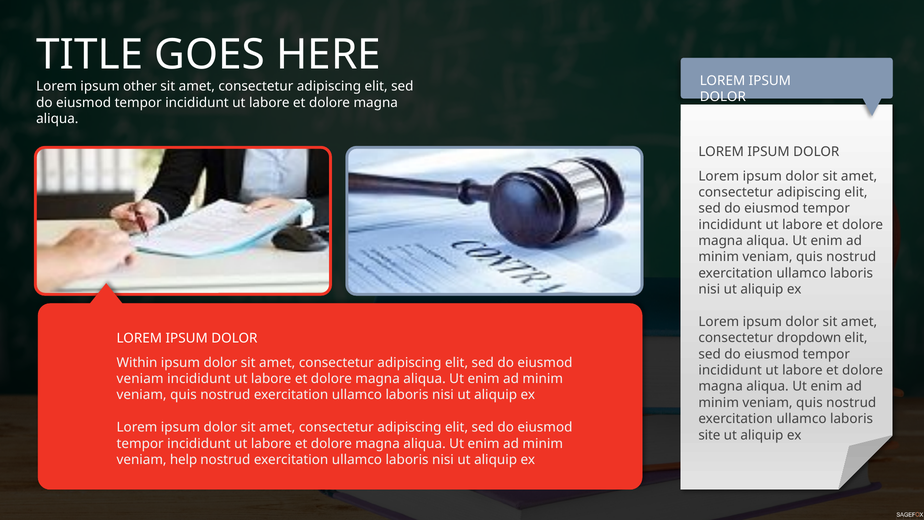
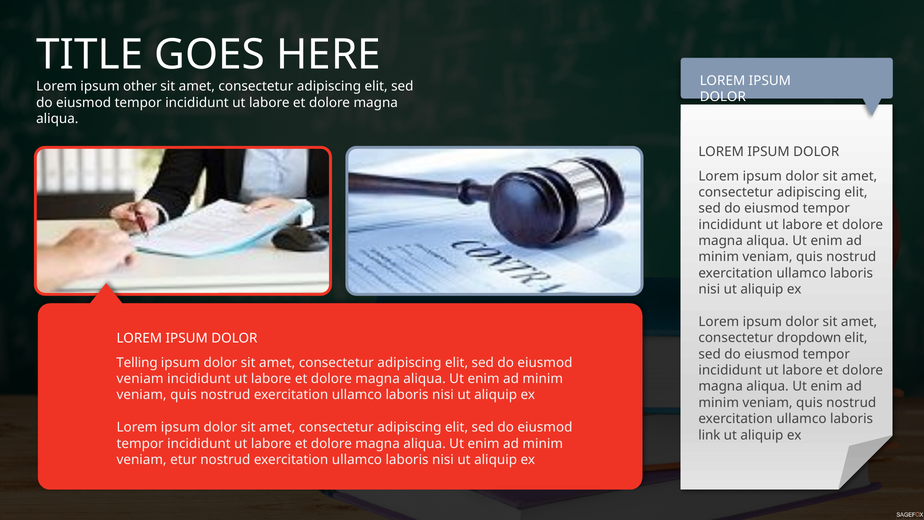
Within: Within -> Telling (137, 362)
site: site -> link (709, 435)
help: help -> etur (183, 460)
